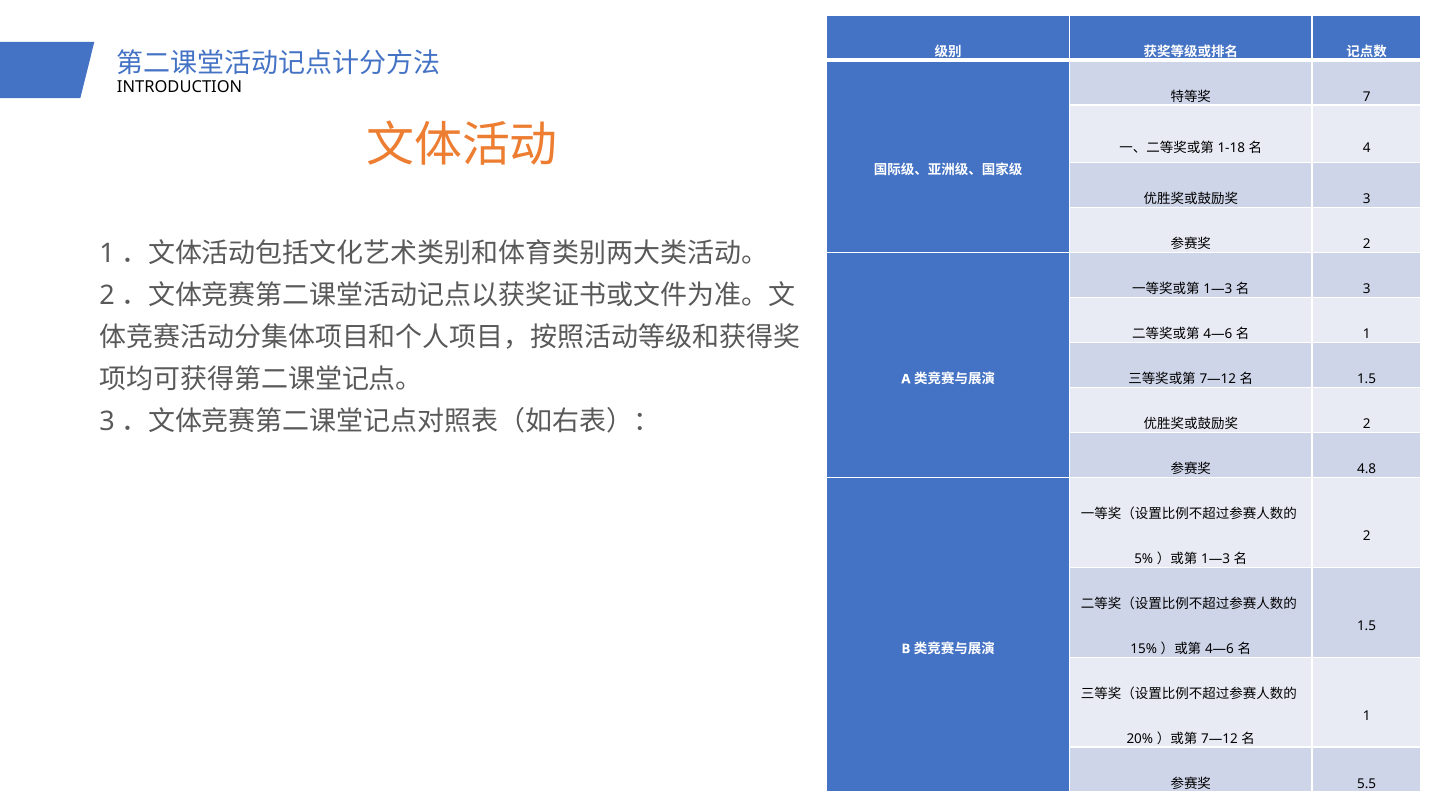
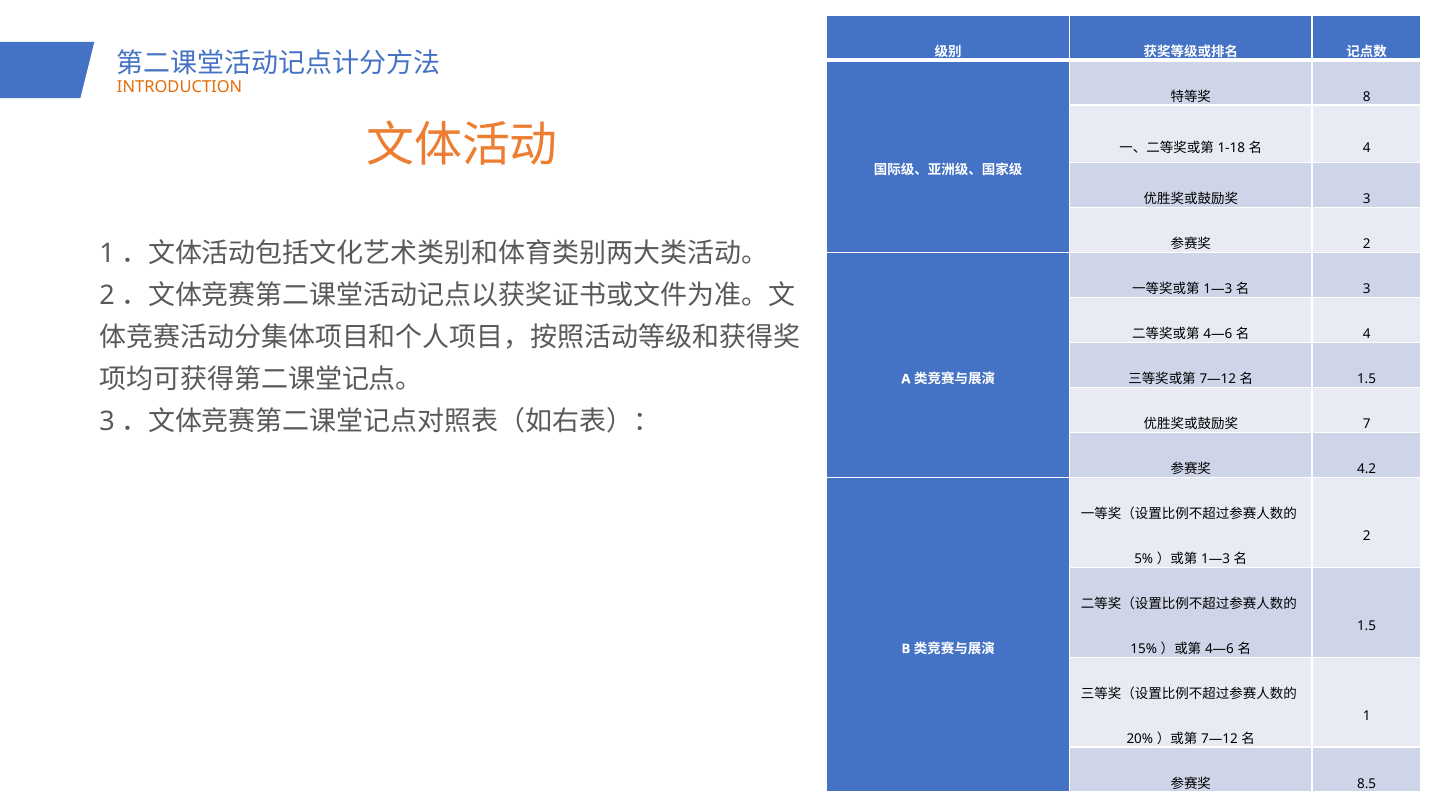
INTRODUCTION colour: black -> orange (180, 87)
7: 7 -> 8 (1367, 97)
1: 1 -> 4 (1367, 334)
2: 2 -> 7 (1367, 424)
4.8: 4.8 -> 4.2 (1367, 469)
5.5: 5.5 -> 8.5 (1367, 783)
